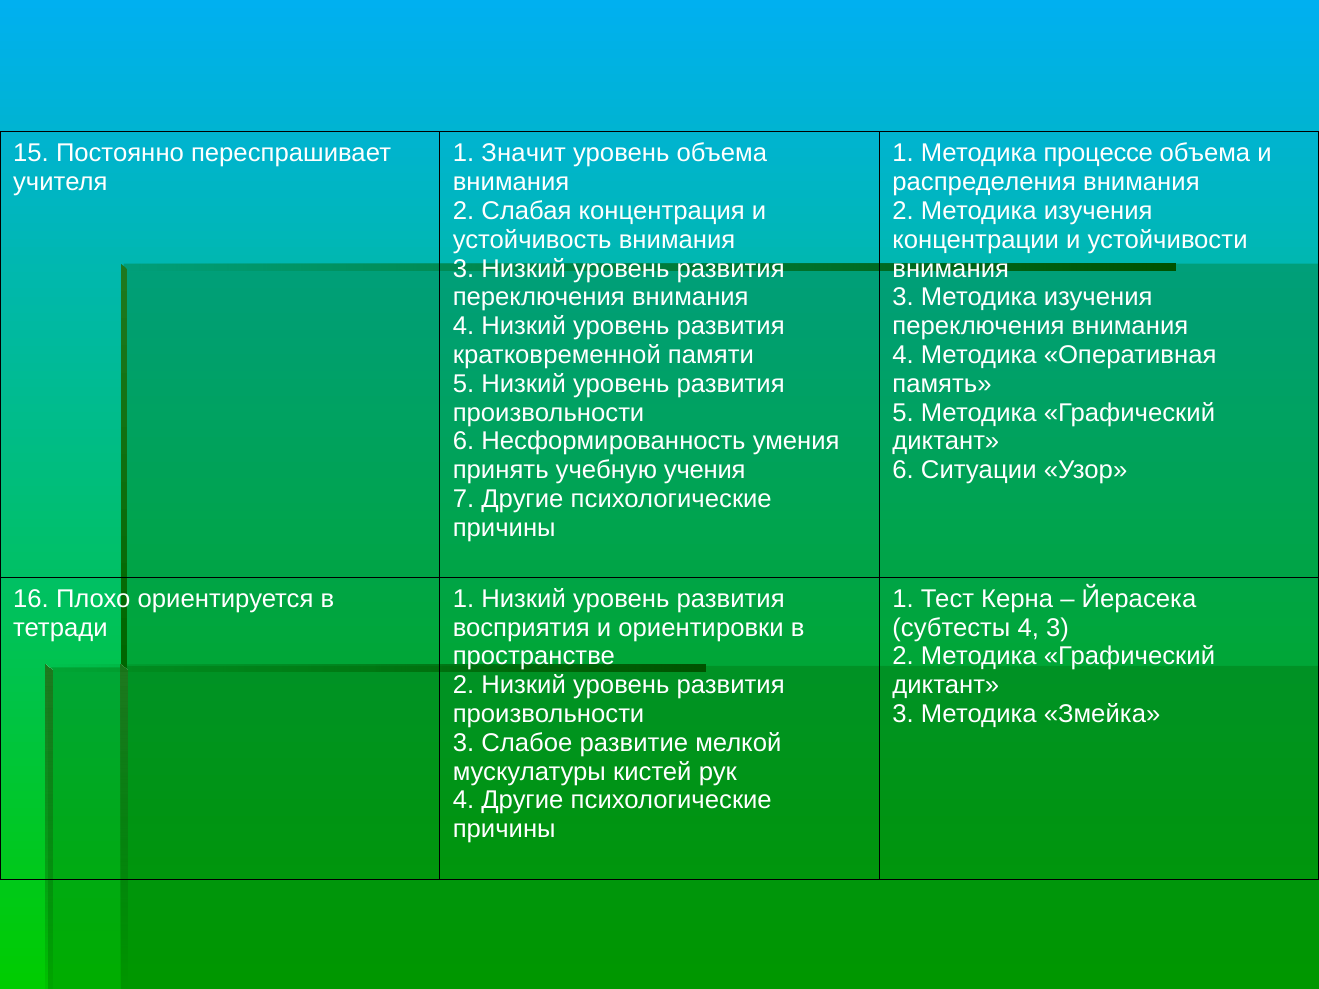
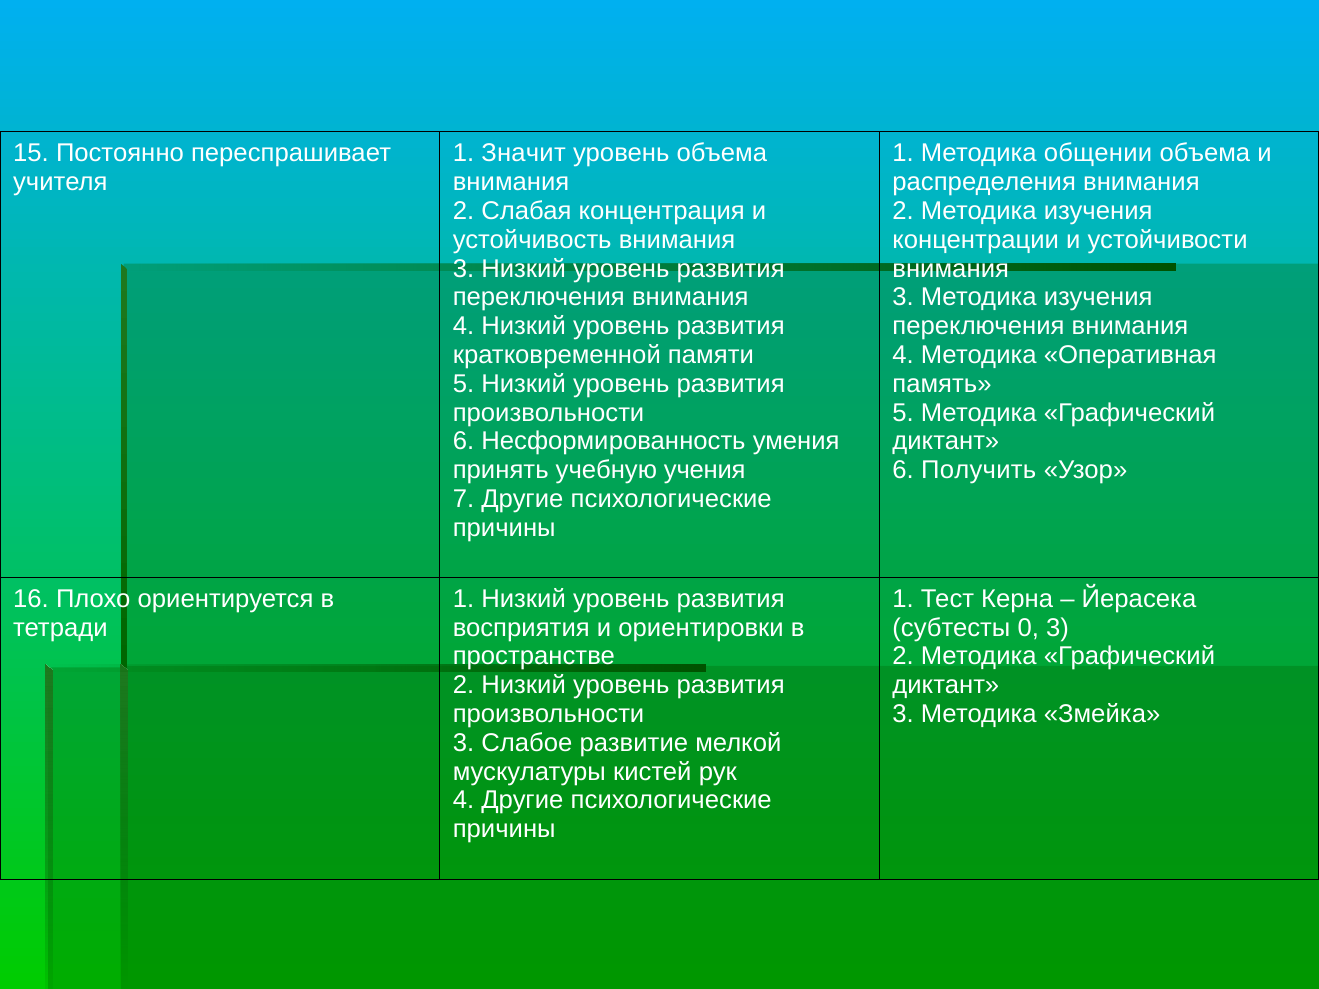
процессе: процессе -> общении (1098, 153)
Ситуации: Ситуации -> Получить (979, 470)
субтесты 4: 4 -> 0 (1028, 628)
